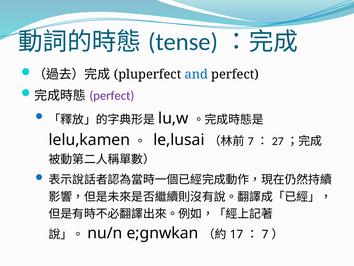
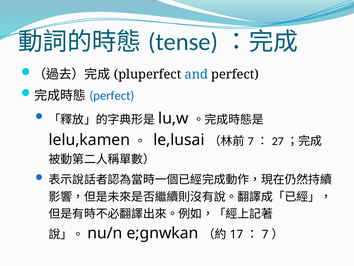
perfect colour: purple -> blue (112, 96)
